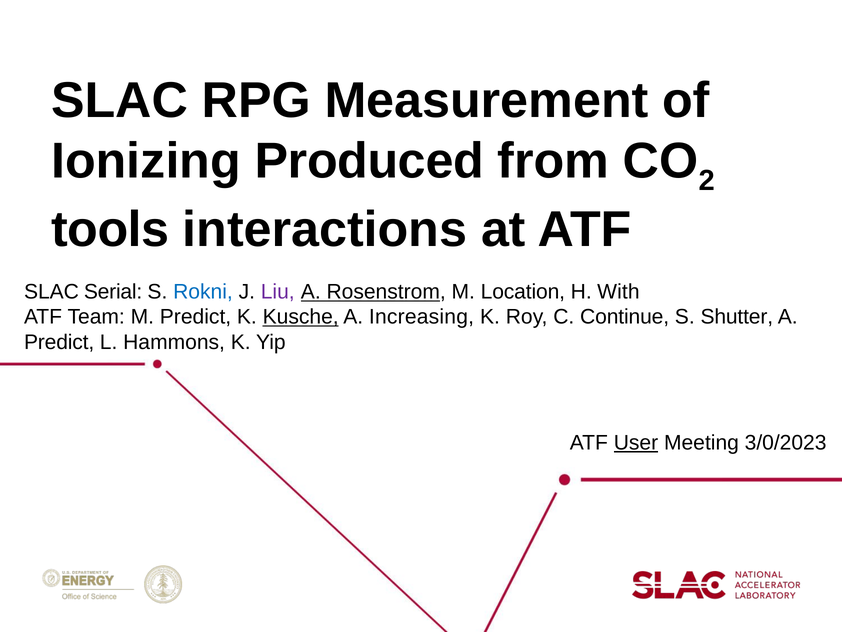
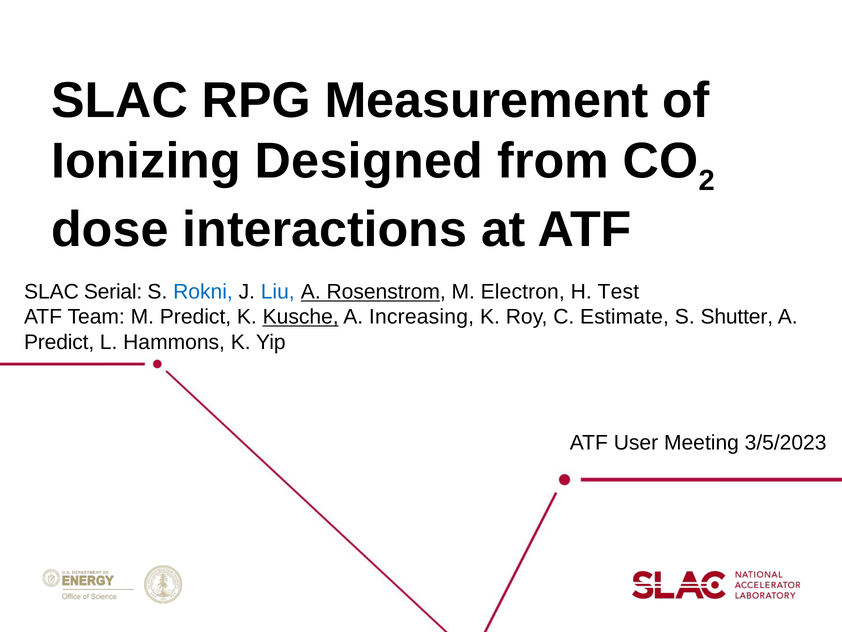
Produced: Produced -> Designed (369, 161)
tools: tools -> dose (110, 230)
Liu colour: purple -> blue (278, 291)
Location: Location -> Electron (523, 291)
With: With -> Test (618, 291)
Continue: Continue -> Estimate (624, 317)
User underline: present -> none (636, 442)
3/0/2023: 3/0/2023 -> 3/5/2023 (786, 442)
